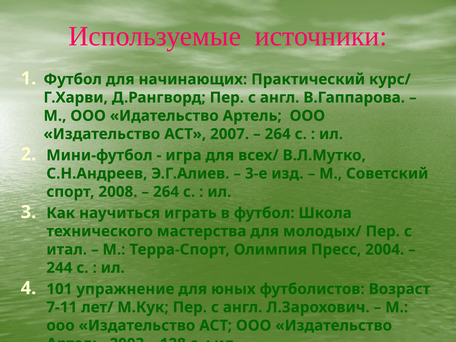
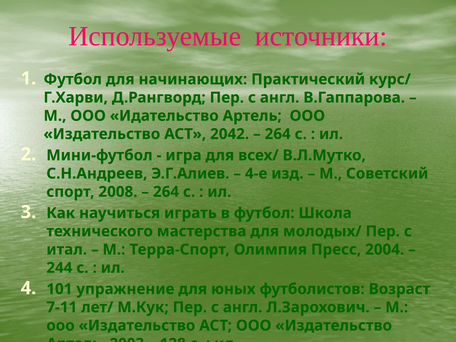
2007: 2007 -> 2042 (230, 134)
3-е: 3-е -> 4-е (256, 174)
